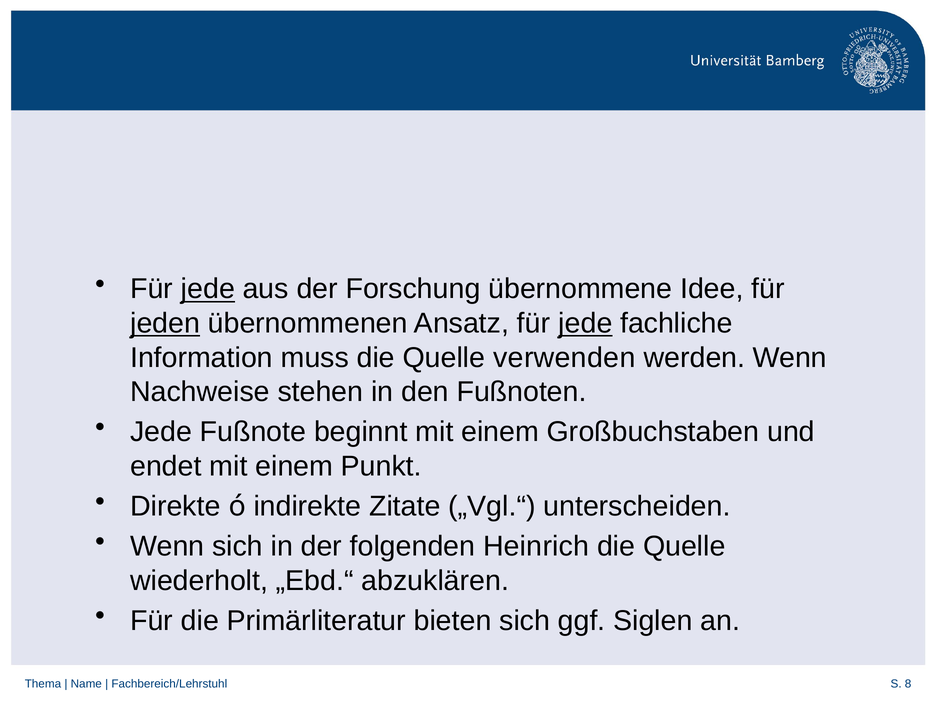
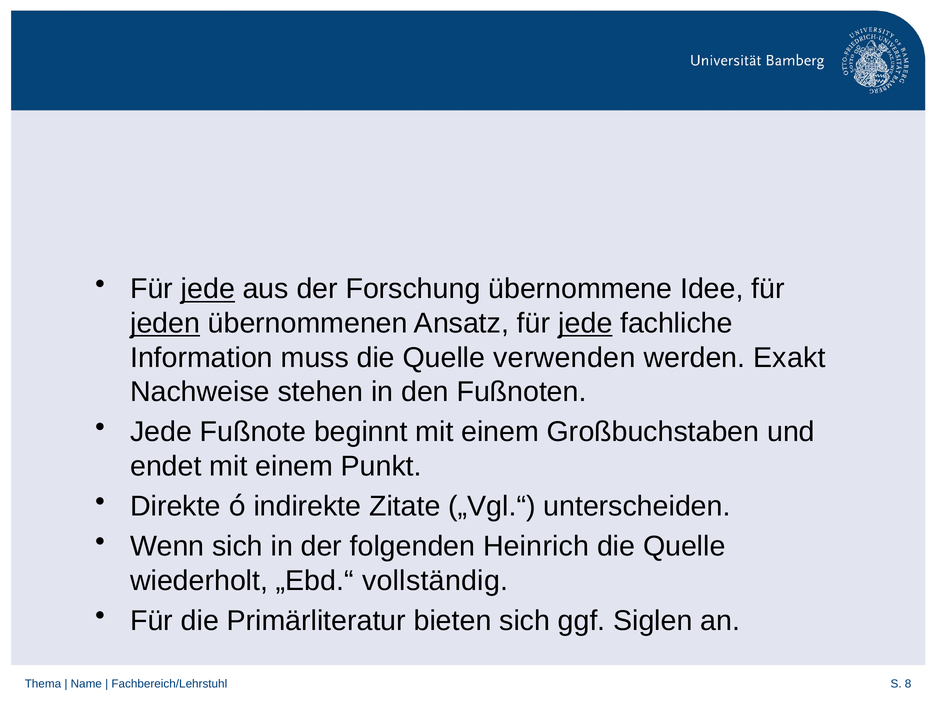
werden Wenn: Wenn -> Exakt (789, 358)
abzuklären: abzuklären -> vollständig (435, 581)
